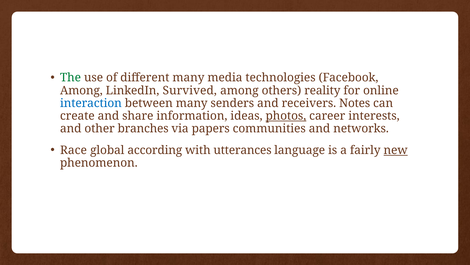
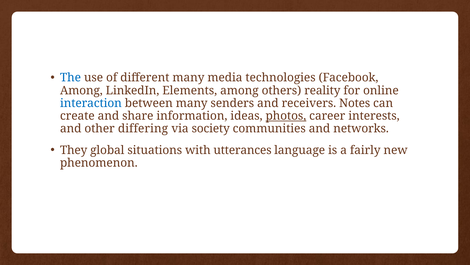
The colour: green -> blue (71, 78)
Survived: Survived -> Elements (190, 90)
branches: branches -> differing (143, 128)
papers: papers -> society (211, 128)
Race: Race -> They (74, 150)
according: according -> situations (155, 150)
new underline: present -> none (396, 150)
